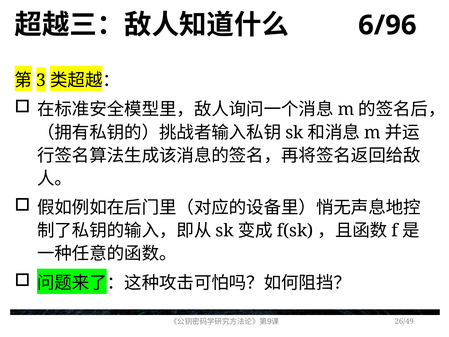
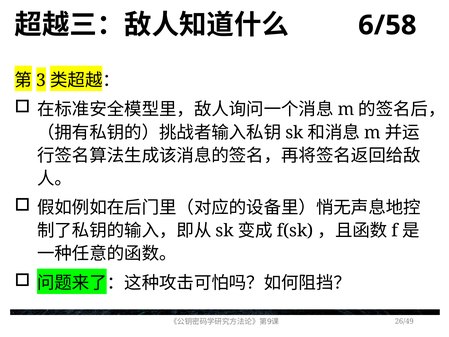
6/96: 6/96 -> 6/58 (387, 25)
